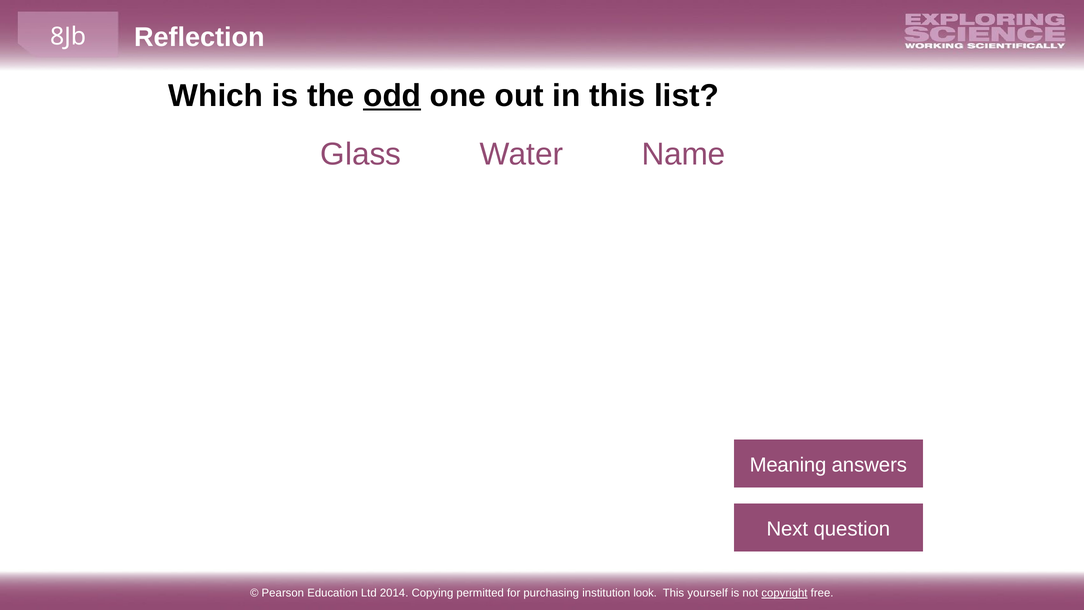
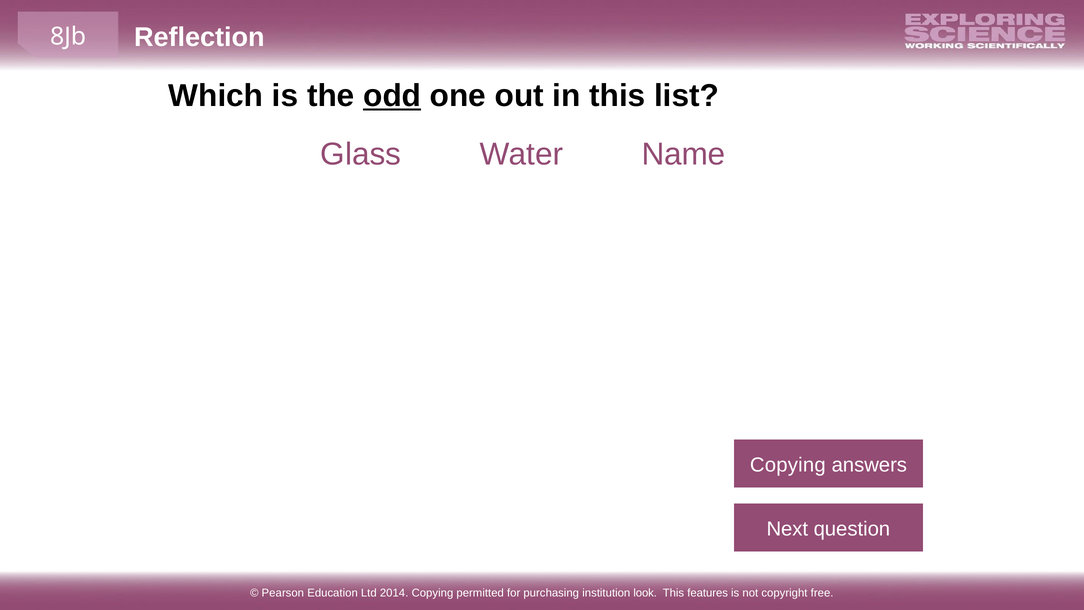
Meaning: Meaning -> Copying (788, 465)
yourself: yourself -> features (708, 593)
copyright underline: present -> none (784, 593)
